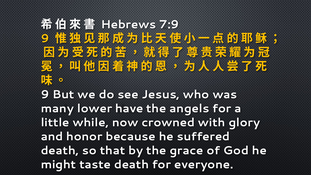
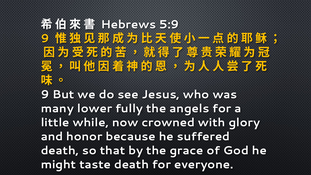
7:9: 7:9 -> 5:9 (169, 25)
have: have -> fully (129, 109)
